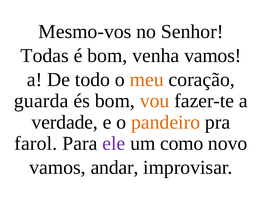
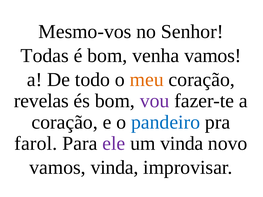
guarda: guarda -> revelas (41, 101)
vou colour: orange -> purple (155, 101)
verdade: verdade -> coração (65, 122)
pandeiro colour: orange -> blue (166, 122)
um como: como -> vinda (182, 144)
vamos andar: andar -> vinda (115, 168)
